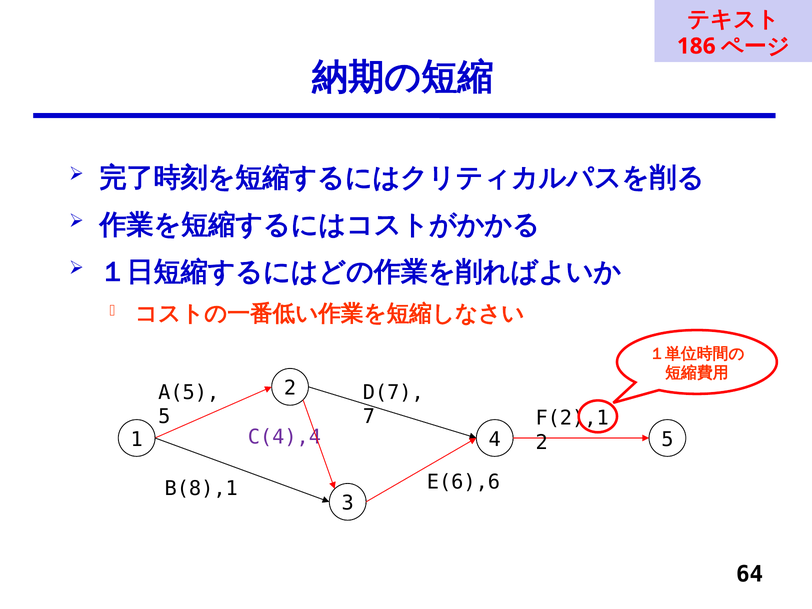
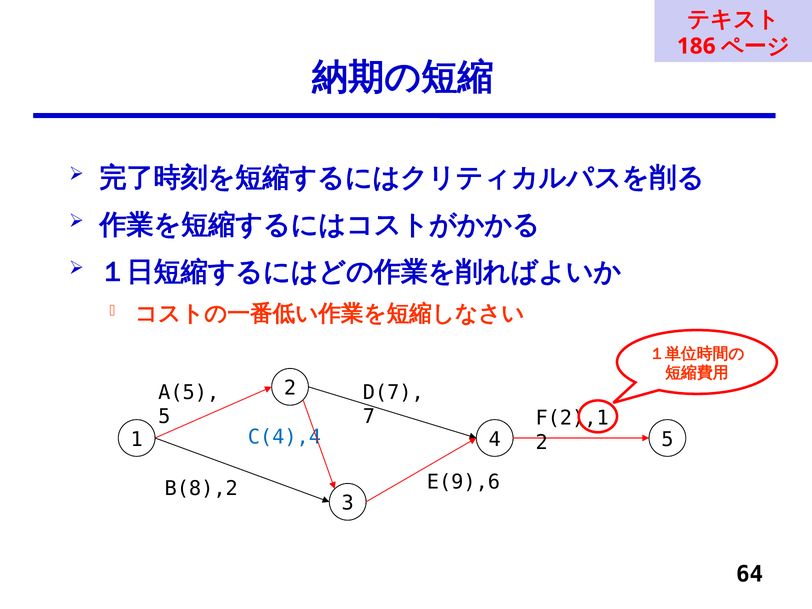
C(4),4 colour: purple -> blue (284, 437)
E(6),6: E(6),6 -> E(9),6 (463, 482)
B(8),1: B(8),1 -> B(8),2 (201, 488)
